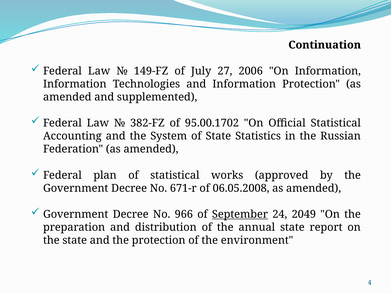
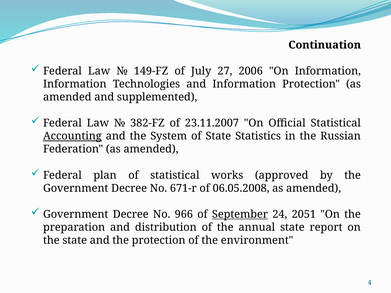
95.00.1702: 95.00.1702 -> 23.11.2007 (212, 123)
Accounting underline: none -> present (72, 136)
2049: 2049 -> 2051 (304, 214)
